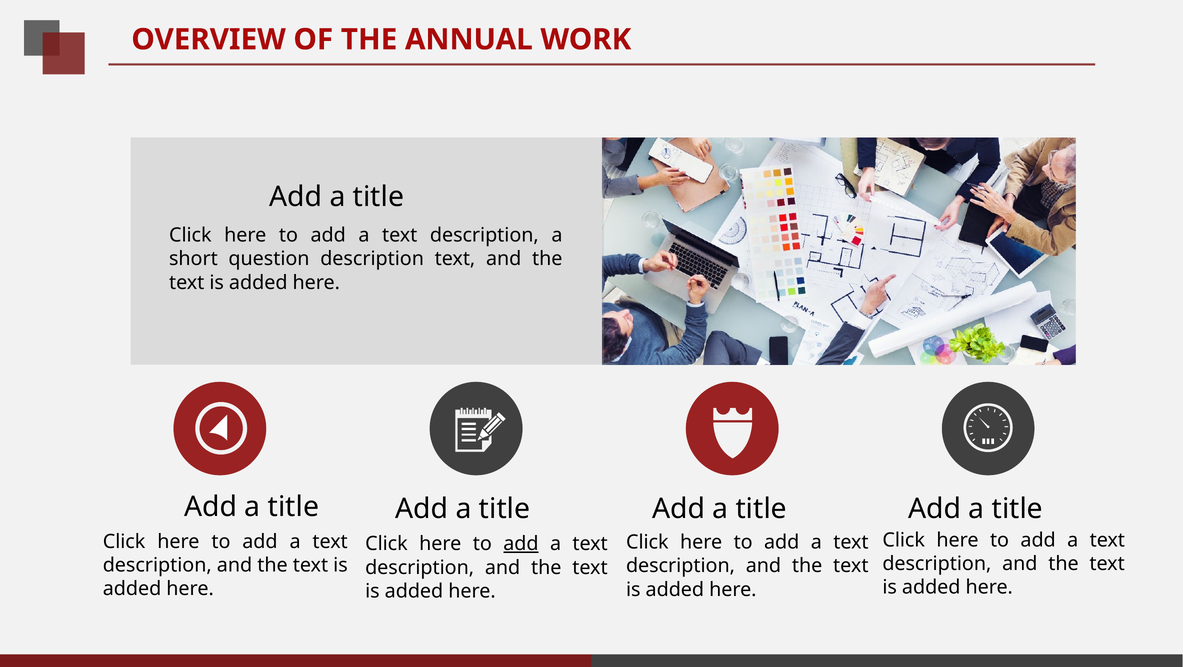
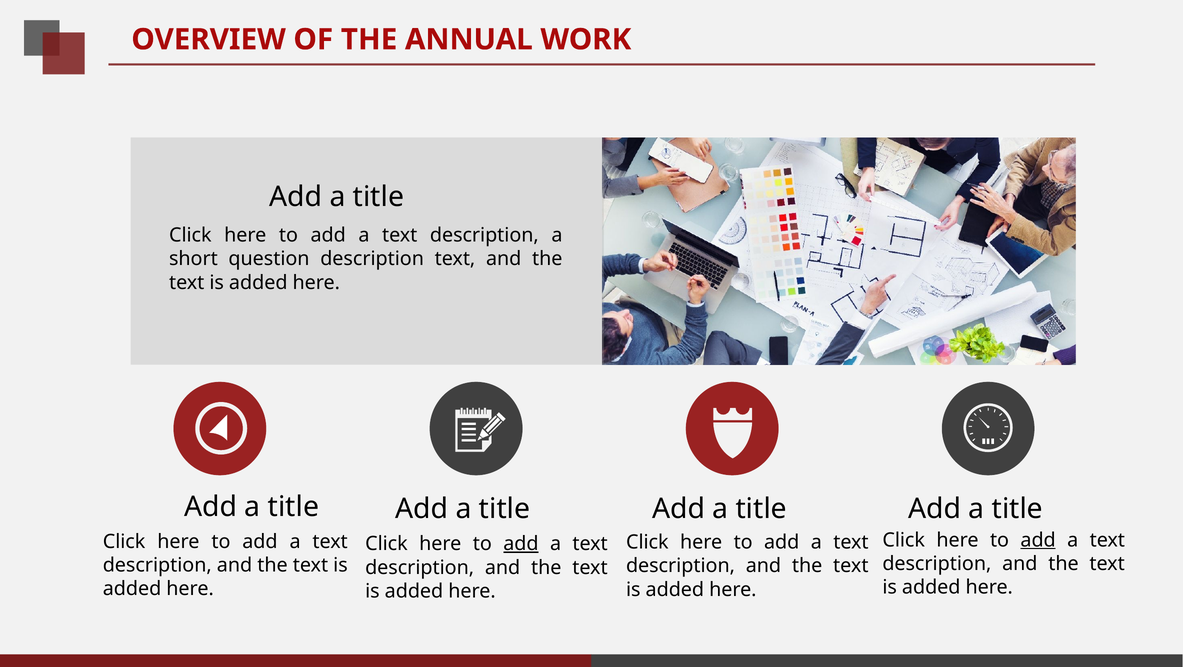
add underline: none -> present (1038, 540)
